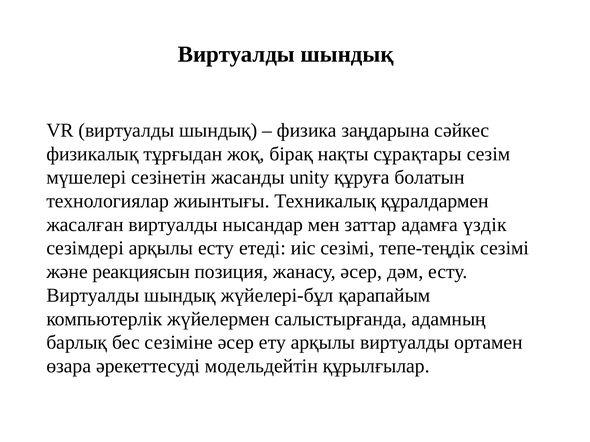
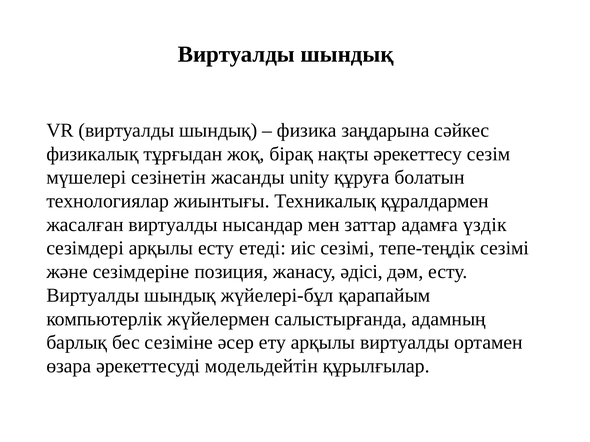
сұрақтары: сұрақтары -> әрекеттесу (418, 154)
реакциясын: реакциясын -> сезімдеріне (141, 272)
жанасу әсер: әсер -> әдісі (362, 272)
